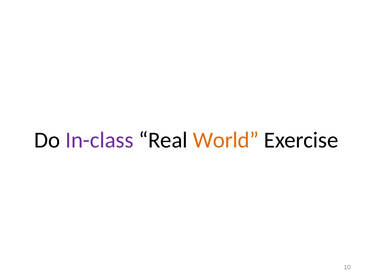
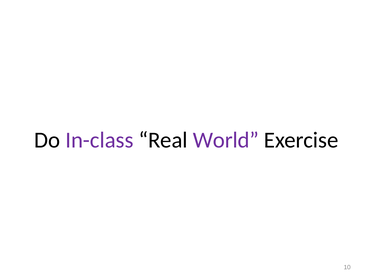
World colour: orange -> purple (226, 140)
